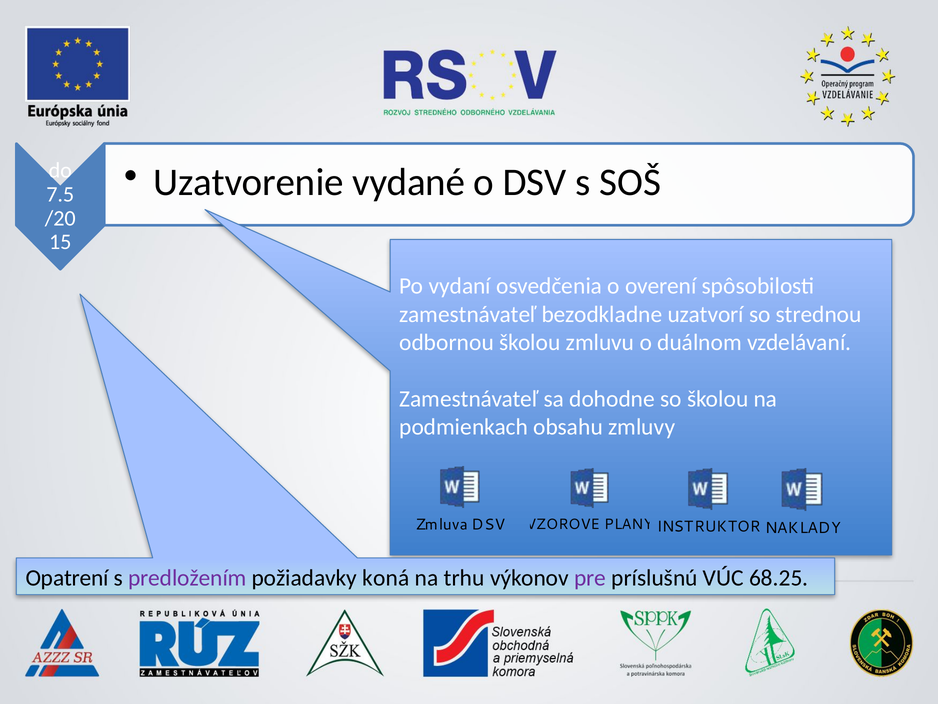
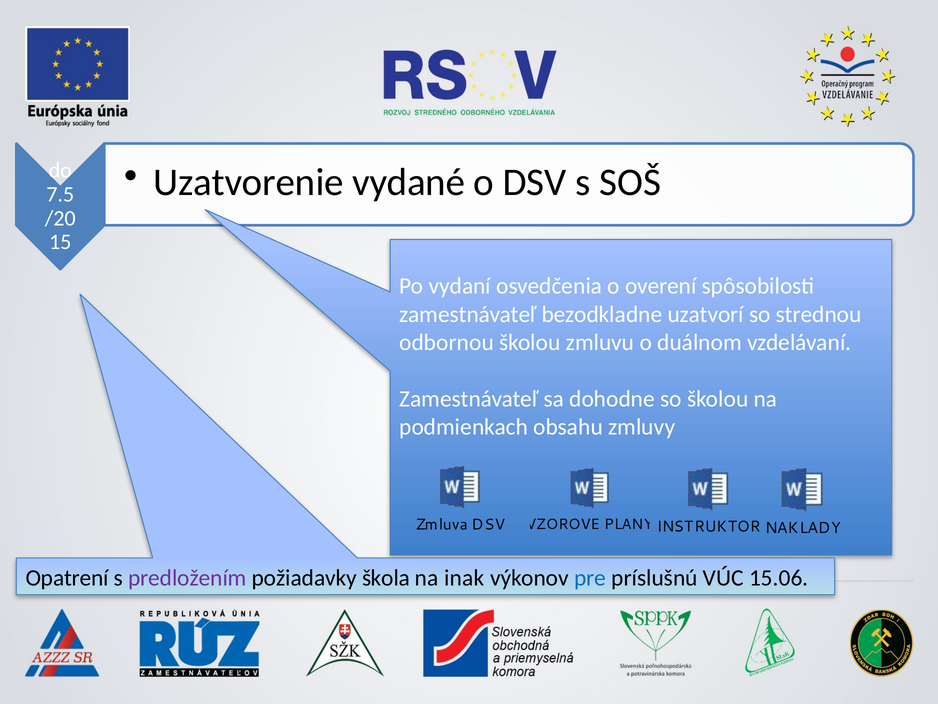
koná: koná -> škola (386, 577)
trhu: trhu -> inak (464, 577)
pre colour: purple -> blue (590, 577)
68.25: 68.25 -> 15.06 (779, 577)
